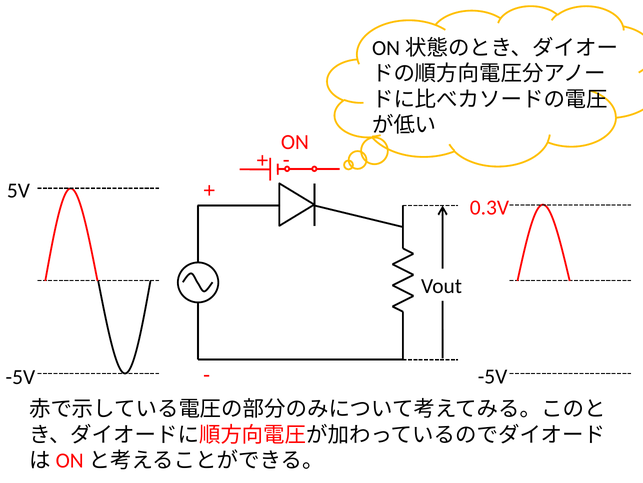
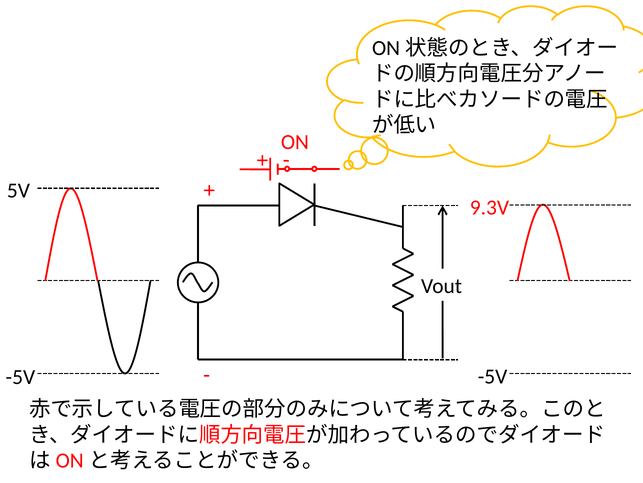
0.3V: 0.3V -> 9.3V (489, 207)
